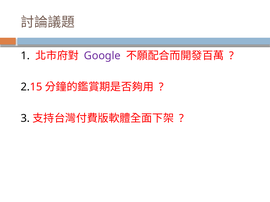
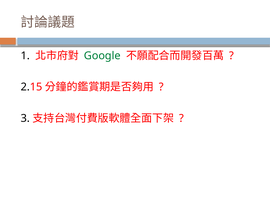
Google colour: purple -> green (102, 56)
